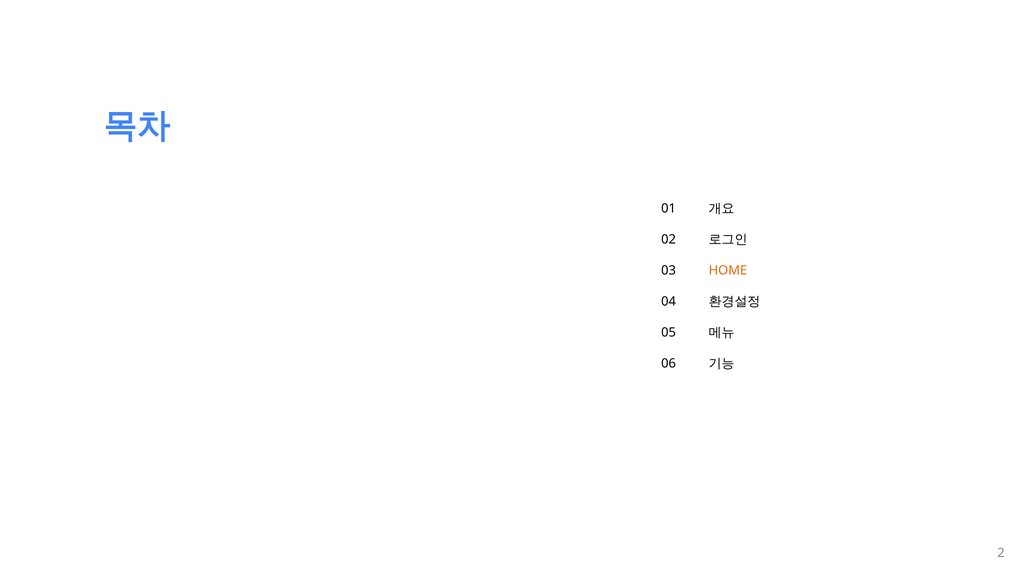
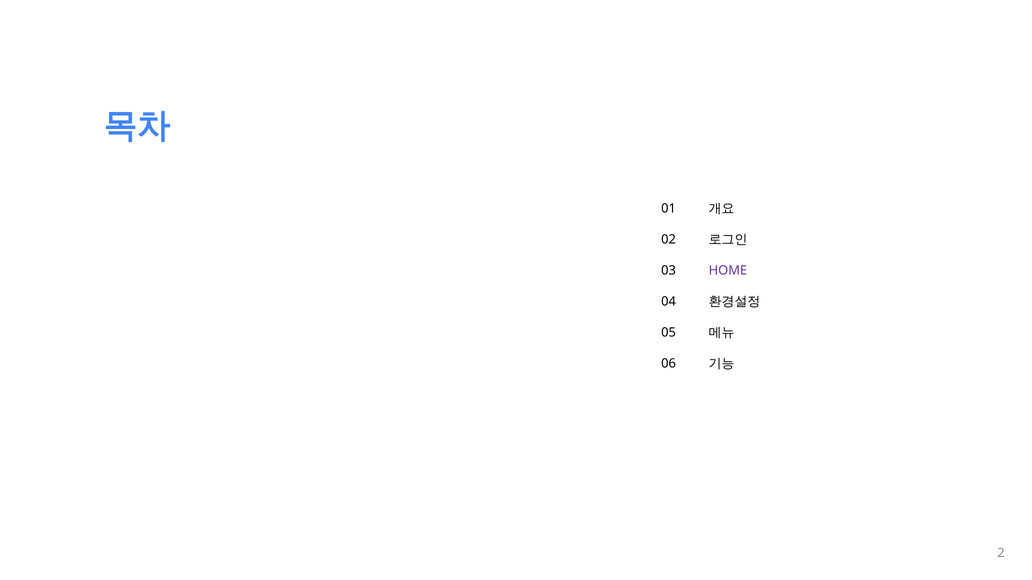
HOME colour: orange -> purple (728, 271)
